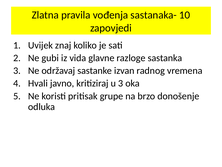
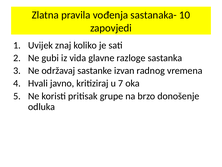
u 3: 3 -> 7 (121, 83)
